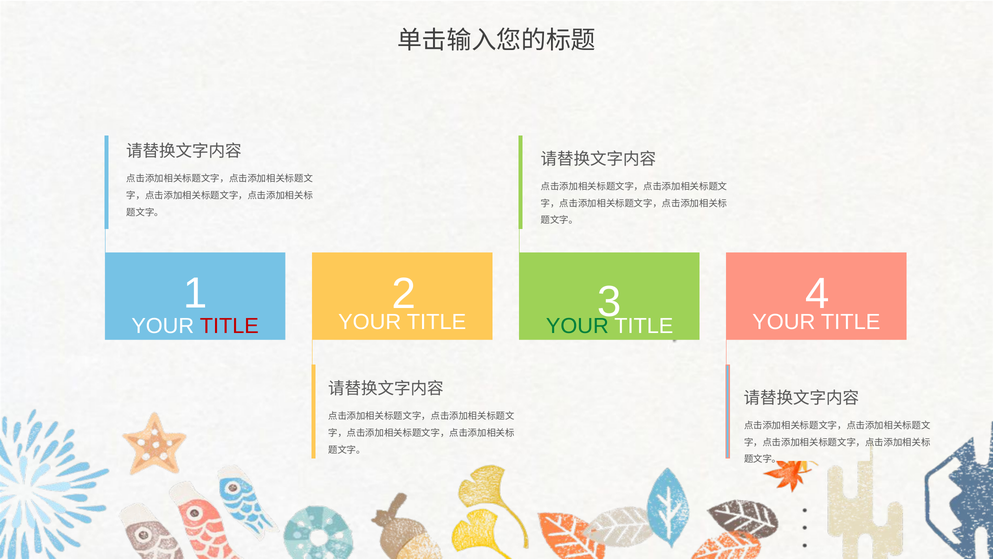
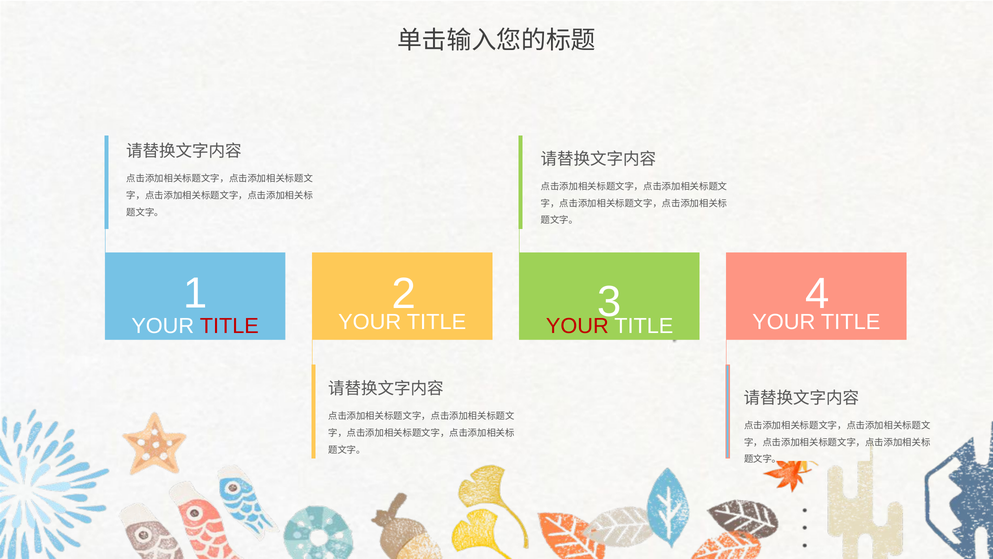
YOUR colour: green -> red (577, 326)
